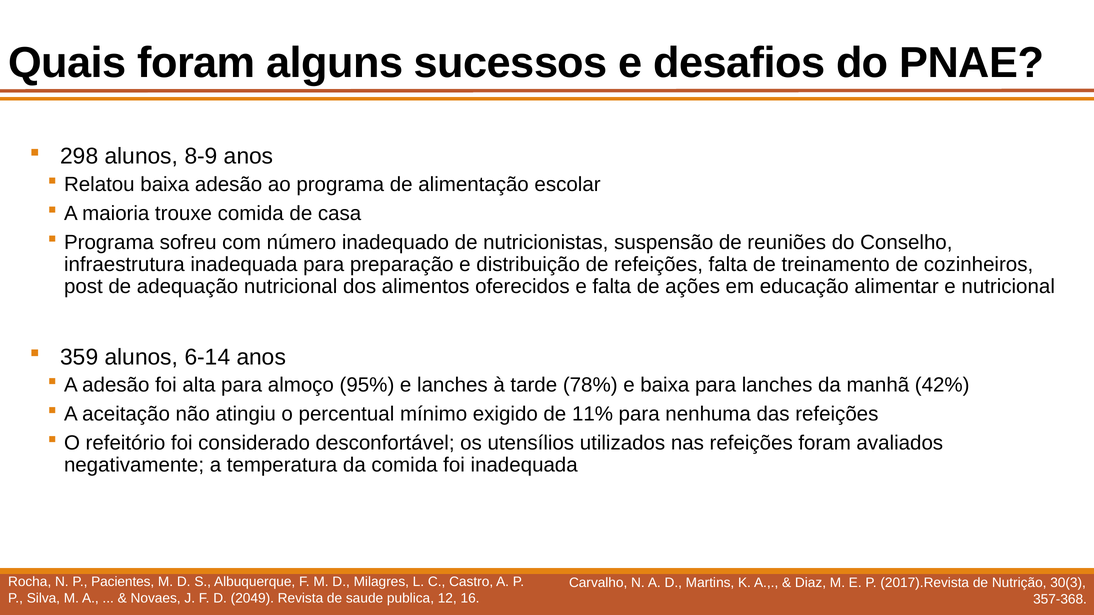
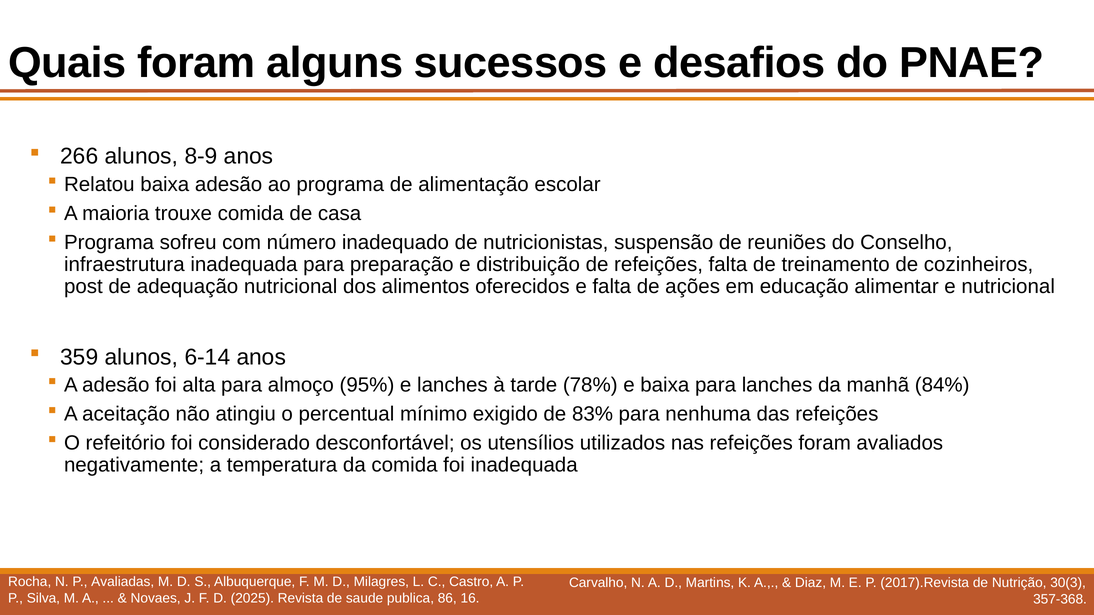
298: 298 -> 266 (79, 156)
42%: 42% -> 84% (942, 385)
11%: 11% -> 83% (593, 414)
Pacientes: Pacientes -> Avaliadas (123, 582)
2049: 2049 -> 2025 (252, 598)
12: 12 -> 86 (447, 598)
